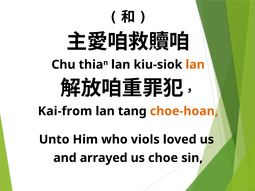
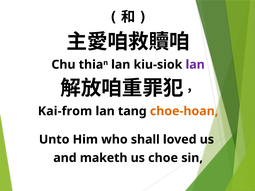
lan colour: orange -> purple (195, 65)
viols: viols -> shall (145, 140)
arrayed: arrayed -> maketh (104, 158)
